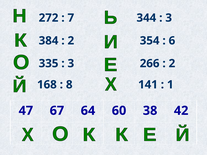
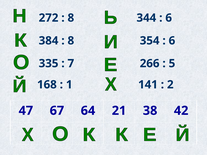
7: 7 -> 8 (71, 18)
3: 3 -> 6 (169, 18)
2: 2 -> 8 (71, 41)
3: 3 -> 7 (71, 64)
2: 2 -> 5 (172, 64)
8: 8 -> 1 (69, 85)
1: 1 -> 2 (170, 85)
60: 60 -> 21 (119, 111)
